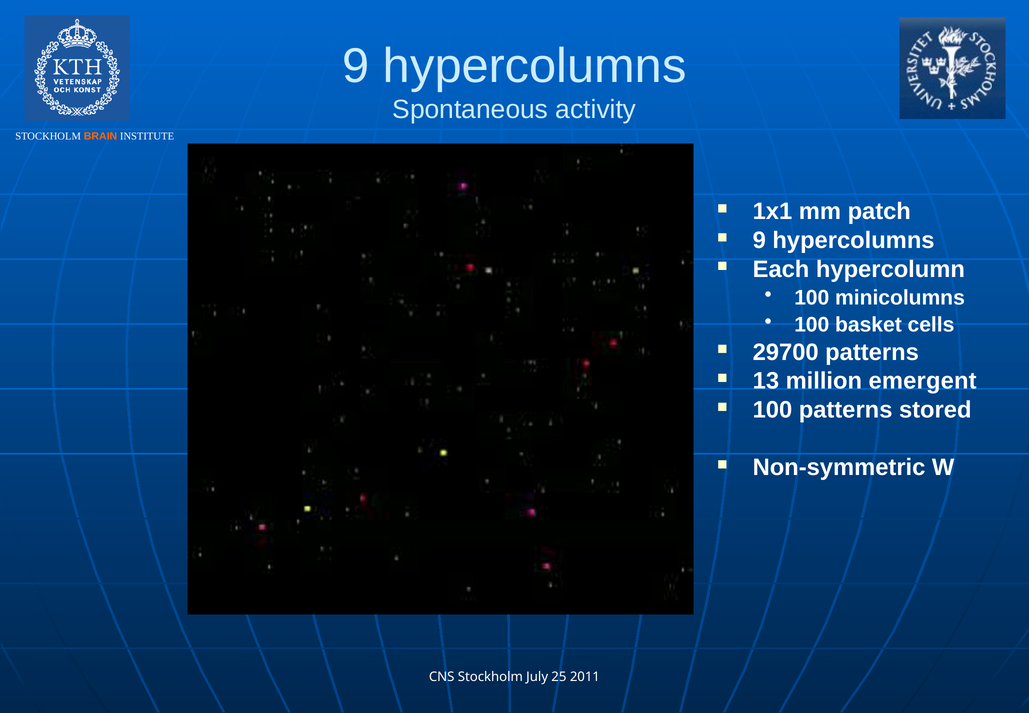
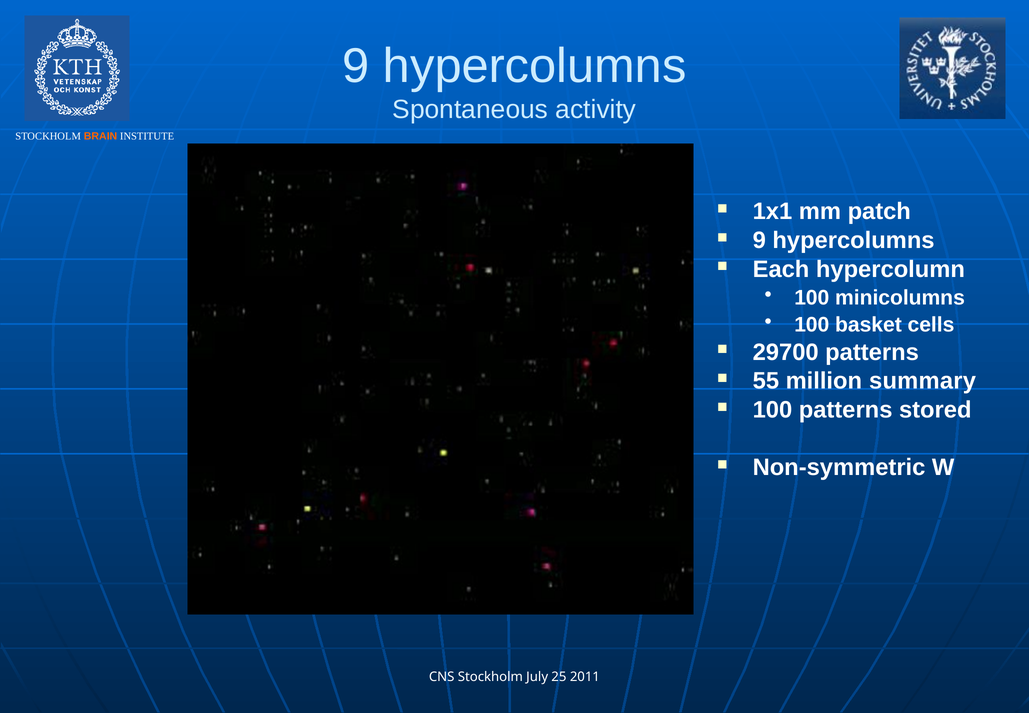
13: 13 -> 55 (766, 381)
emergent: emergent -> summary (923, 381)
